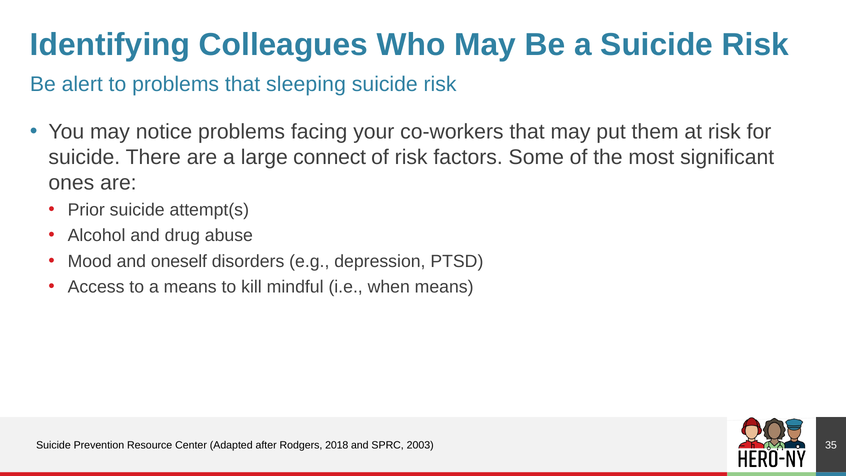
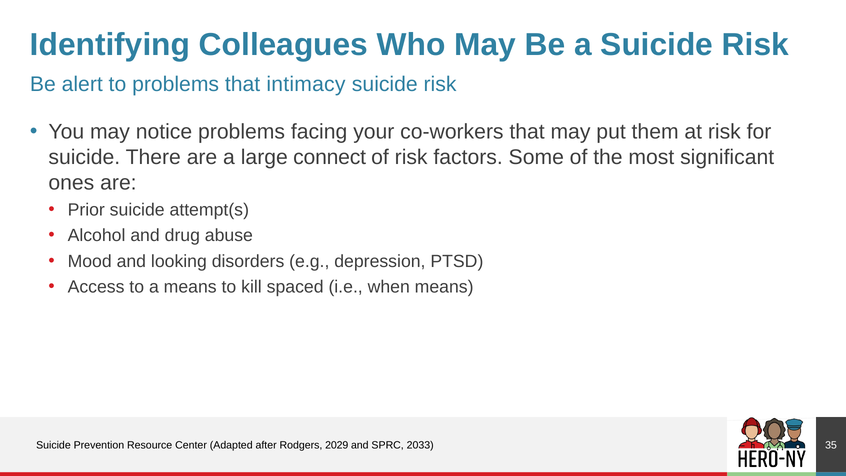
sleeping: sleeping -> intimacy (306, 84)
oneself: oneself -> looking (179, 261)
mindful: mindful -> spaced (295, 287)
2018: 2018 -> 2029 (337, 445)
2003: 2003 -> 2033 (420, 445)
